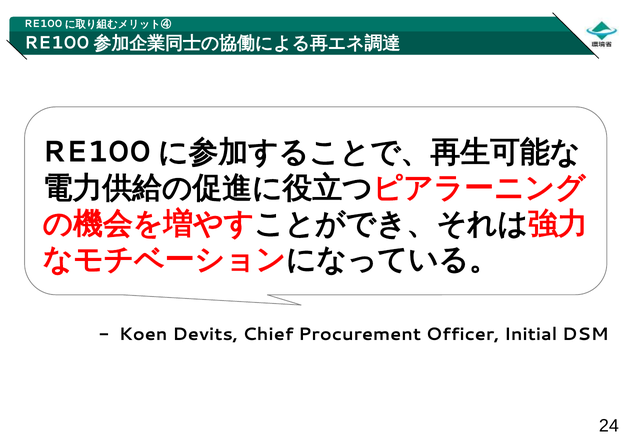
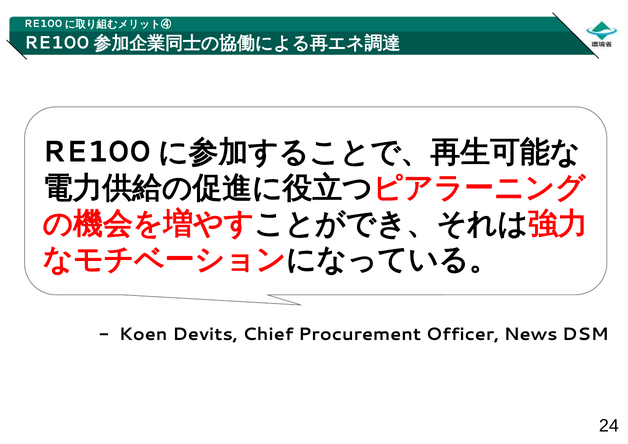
Initial: Initial -> News (531, 335)
